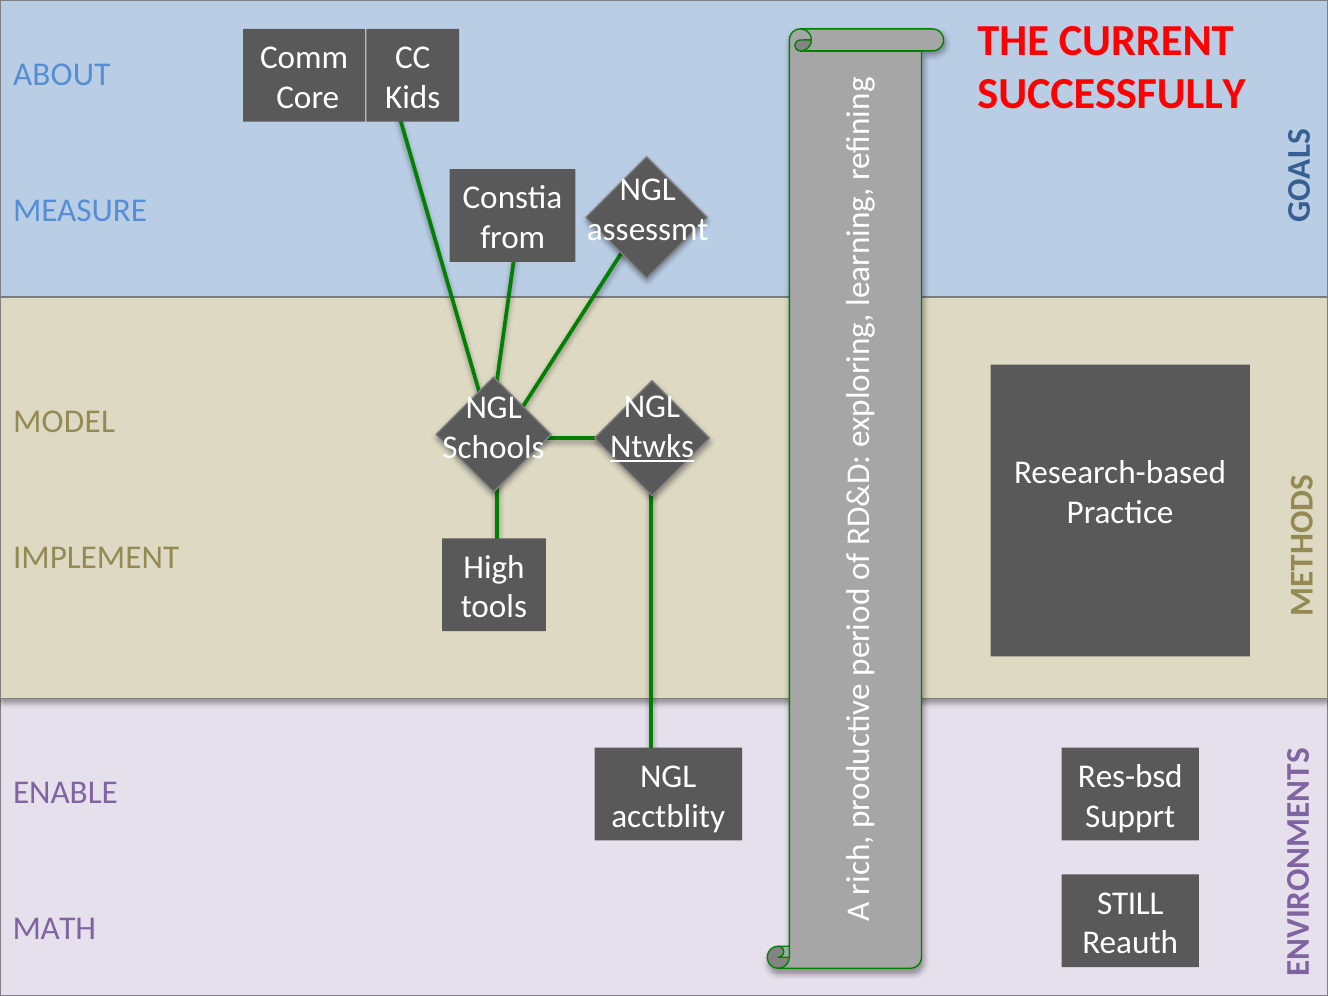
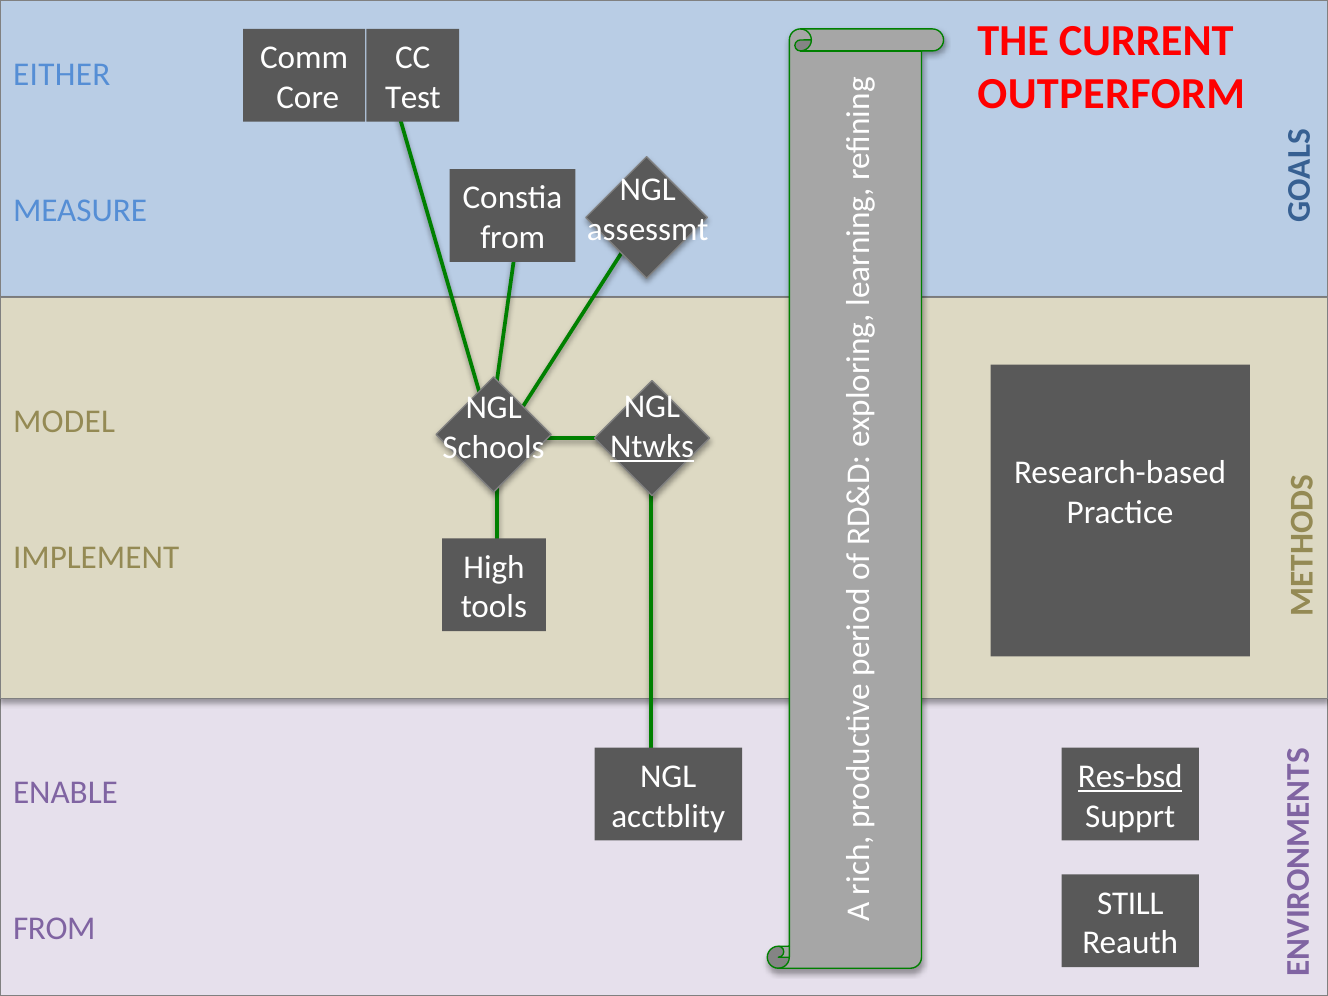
ABOUT: ABOUT -> EITHER (62, 74)
SUCCESSFULLY: SUCCESSFULLY -> OUTPERFORM (1111, 94)
Kids: Kids -> Test (413, 98)
Res-bsd underline: none -> present (1130, 776)
MATH: MATH -> FROM (54, 929)
